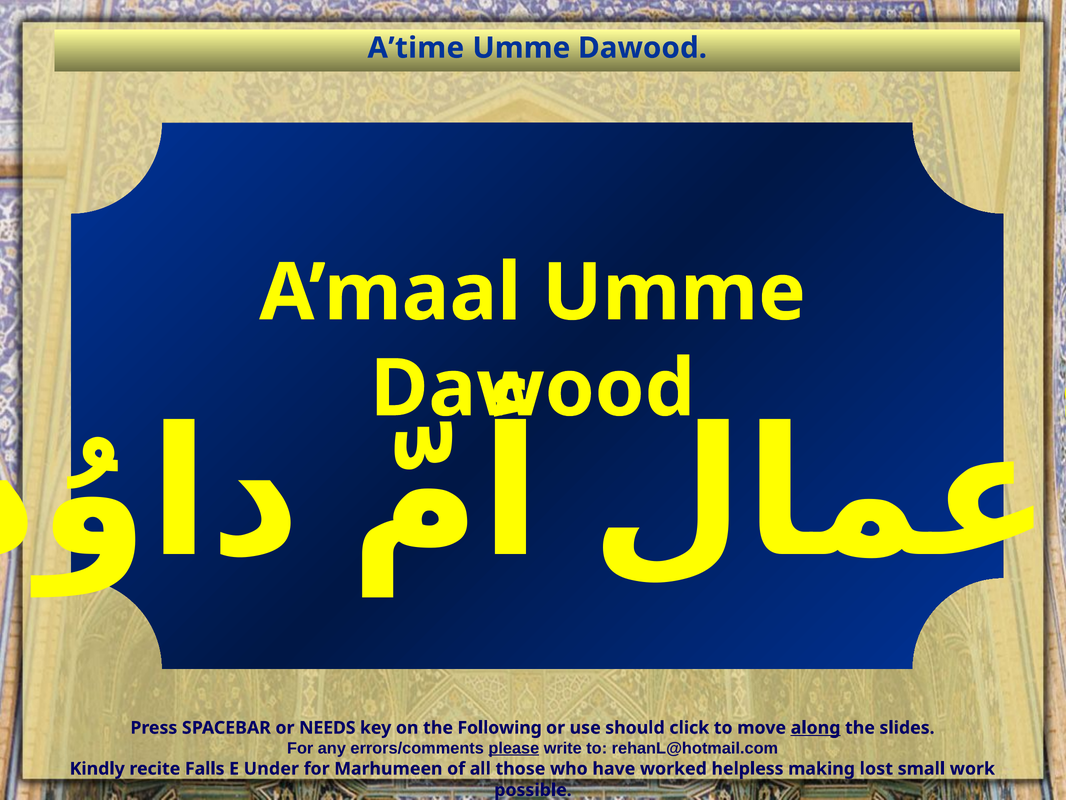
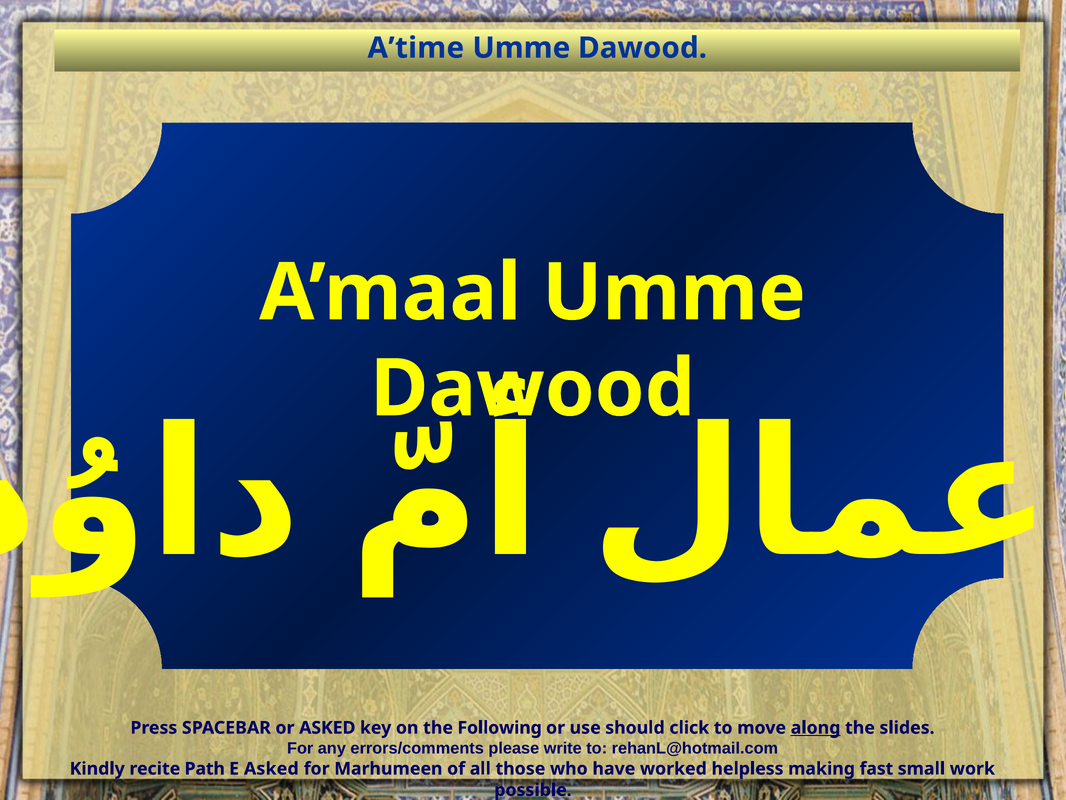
or NEEDS: NEEDS -> ASKED (327, 727)
please underline: present -> none (514, 748)
Falls: Falls -> Path (205, 768)
E Under: Under -> Asked (271, 768)
lost: lost -> fast (876, 768)
